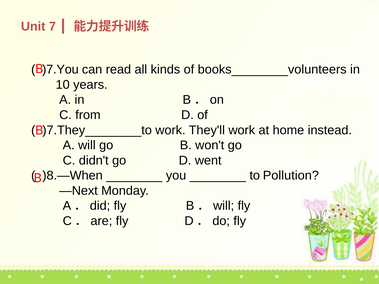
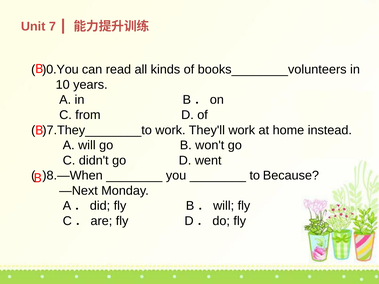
)7.You: )7.You -> )0.You (60, 70)
Pollution: Pollution -> Because (291, 176)
